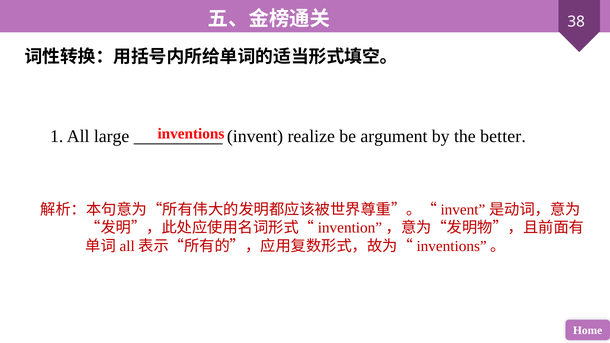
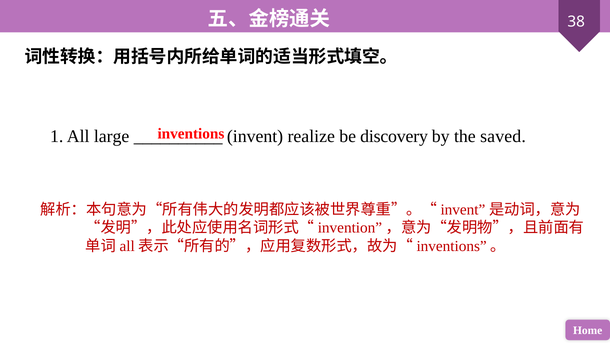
argument: argument -> discovery (394, 136)
better: better -> saved (503, 136)
